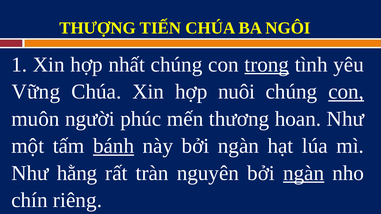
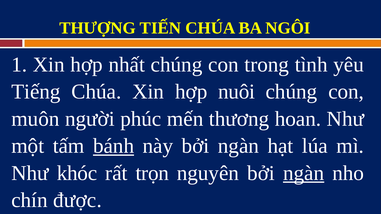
trong underline: present -> none (267, 65)
Vững: Vững -> Tiếng (36, 92)
con underline: present -> none (346, 92)
hằng: hằng -> khóc (77, 173)
tràn: tràn -> trọn (152, 173)
riêng: riêng -> được (77, 200)
